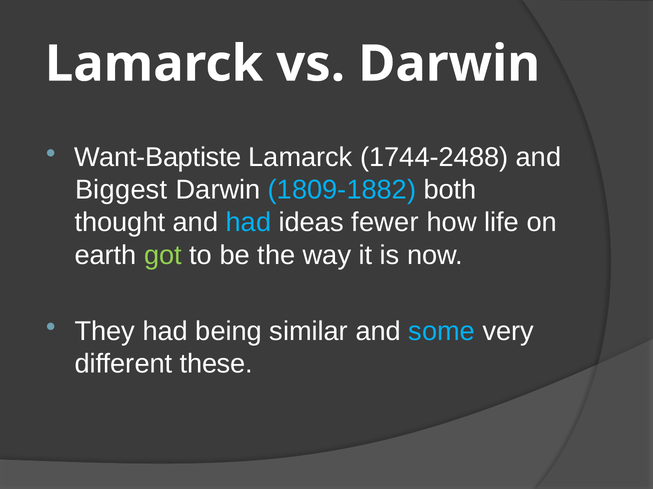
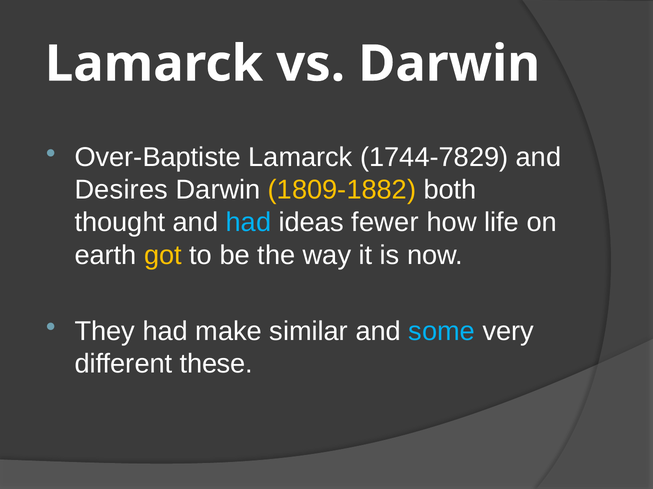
Want-Baptiste: Want-Baptiste -> Over-Baptiste (158, 157)
1744-2488: 1744-2488 -> 1744-7829 (434, 157)
Biggest: Biggest -> Desires (121, 190)
1809-1882 colour: light blue -> yellow (342, 190)
got colour: light green -> yellow (163, 255)
being: being -> make (229, 332)
